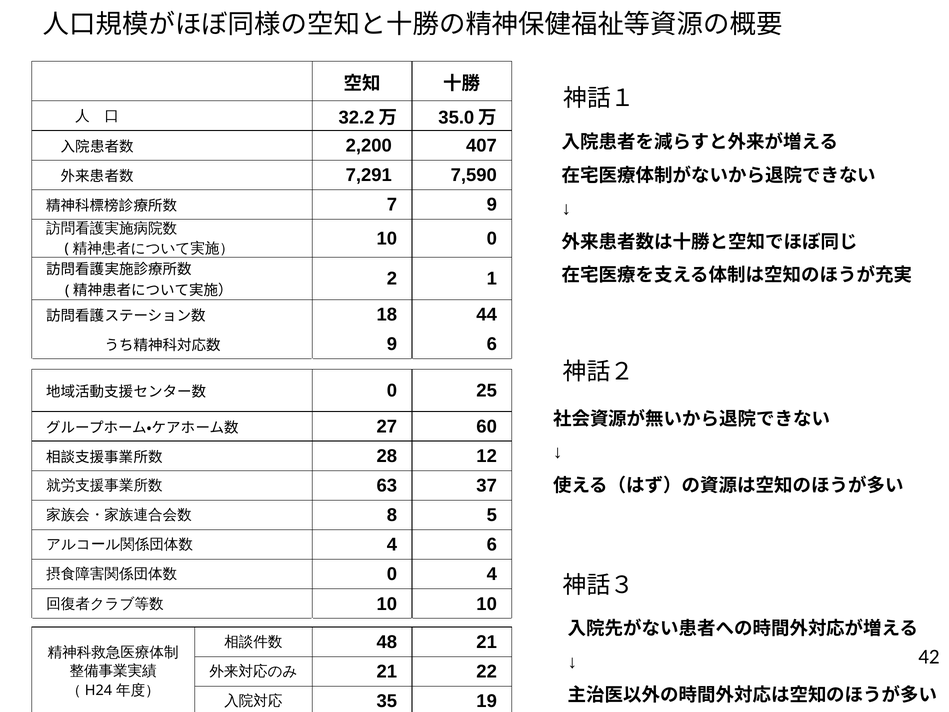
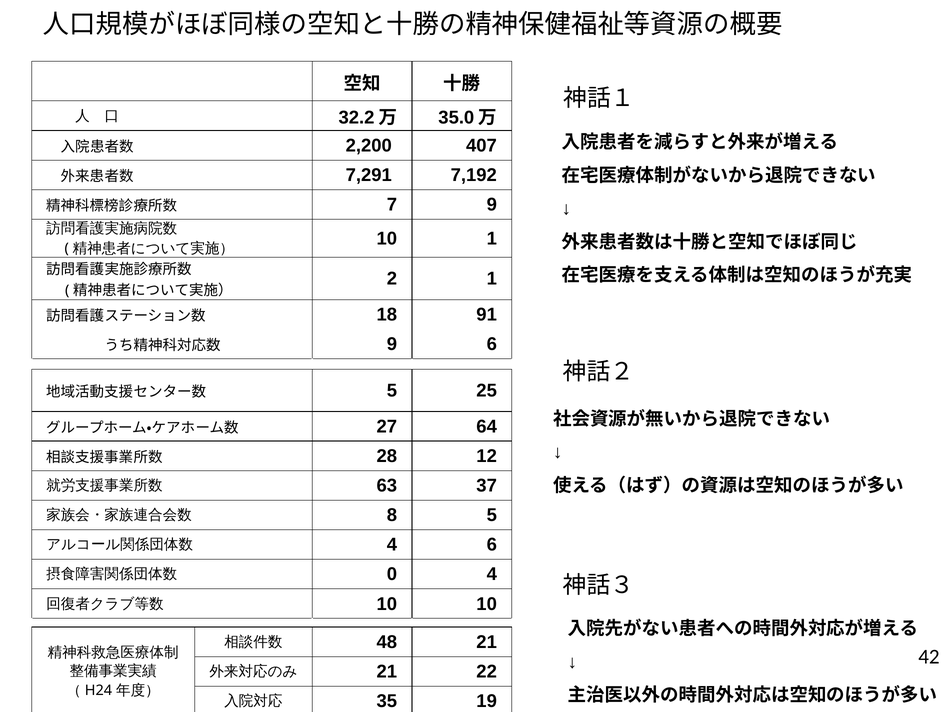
7,590: 7,590 -> 7,192 (474, 175)
10 0: 0 -> 1 (492, 239)
44: 44 -> 91 (487, 315)
0: 0 -> 5 (392, 391)
60: 60 -> 64 (487, 426)
